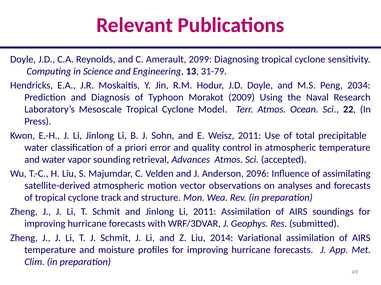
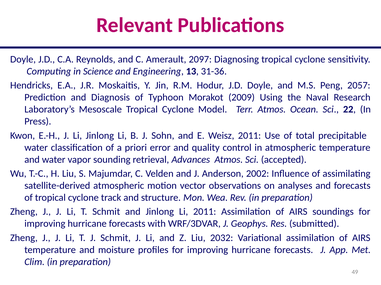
2099: 2099 -> 2097 (200, 59)
31-79: 31-79 -> 31-36 (214, 72)
2034: 2034 -> 2057 (359, 86)
2096: 2096 -> 2002 (258, 174)
2014: 2014 -> 2032 (222, 238)
